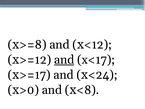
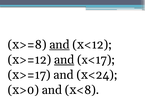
and underline: none -> present (59, 44)
